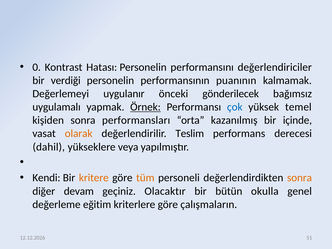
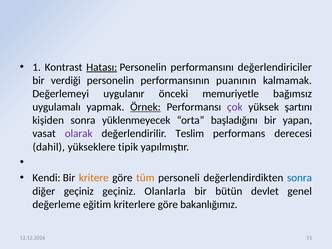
0: 0 -> 1 (37, 67)
Hatası underline: none -> present (102, 67)
gönderilecek: gönderilecek -> memuriyetle (231, 94)
çok colour: blue -> purple (235, 107)
temel: temel -> şartını (298, 107)
performansları: performansları -> yüklenmeyecek (136, 120)
kazanılmış: kazanılmış -> başladığını (234, 120)
içinde: içinde -> yapan (297, 120)
olarak colour: orange -> purple (79, 134)
veya: veya -> tipik (128, 147)
sonra colour: orange -> blue (299, 178)
diğer devam: devam -> geçiniz (79, 191)
Olacaktır: Olacaktır -> Olanlarla (165, 191)
okulla: okulla -> devlet (265, 191)
çalışmaların: çalışmaların -> bakanlığımız (209, 204)
